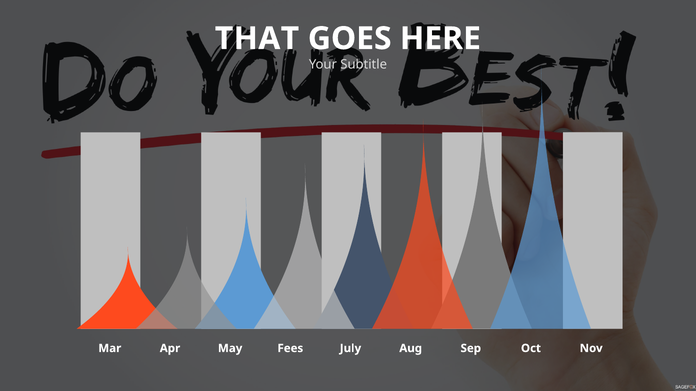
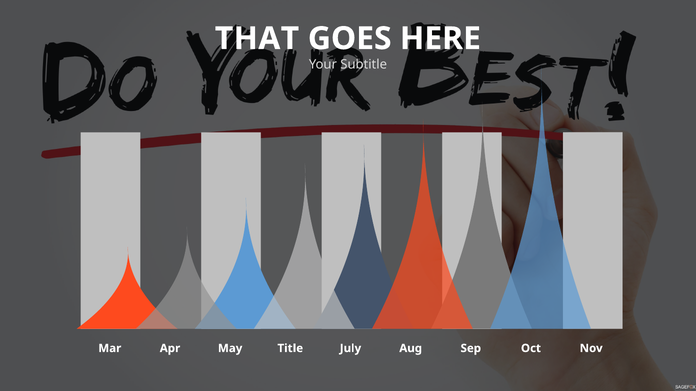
Fees: Fees -> Title (290, 349)
